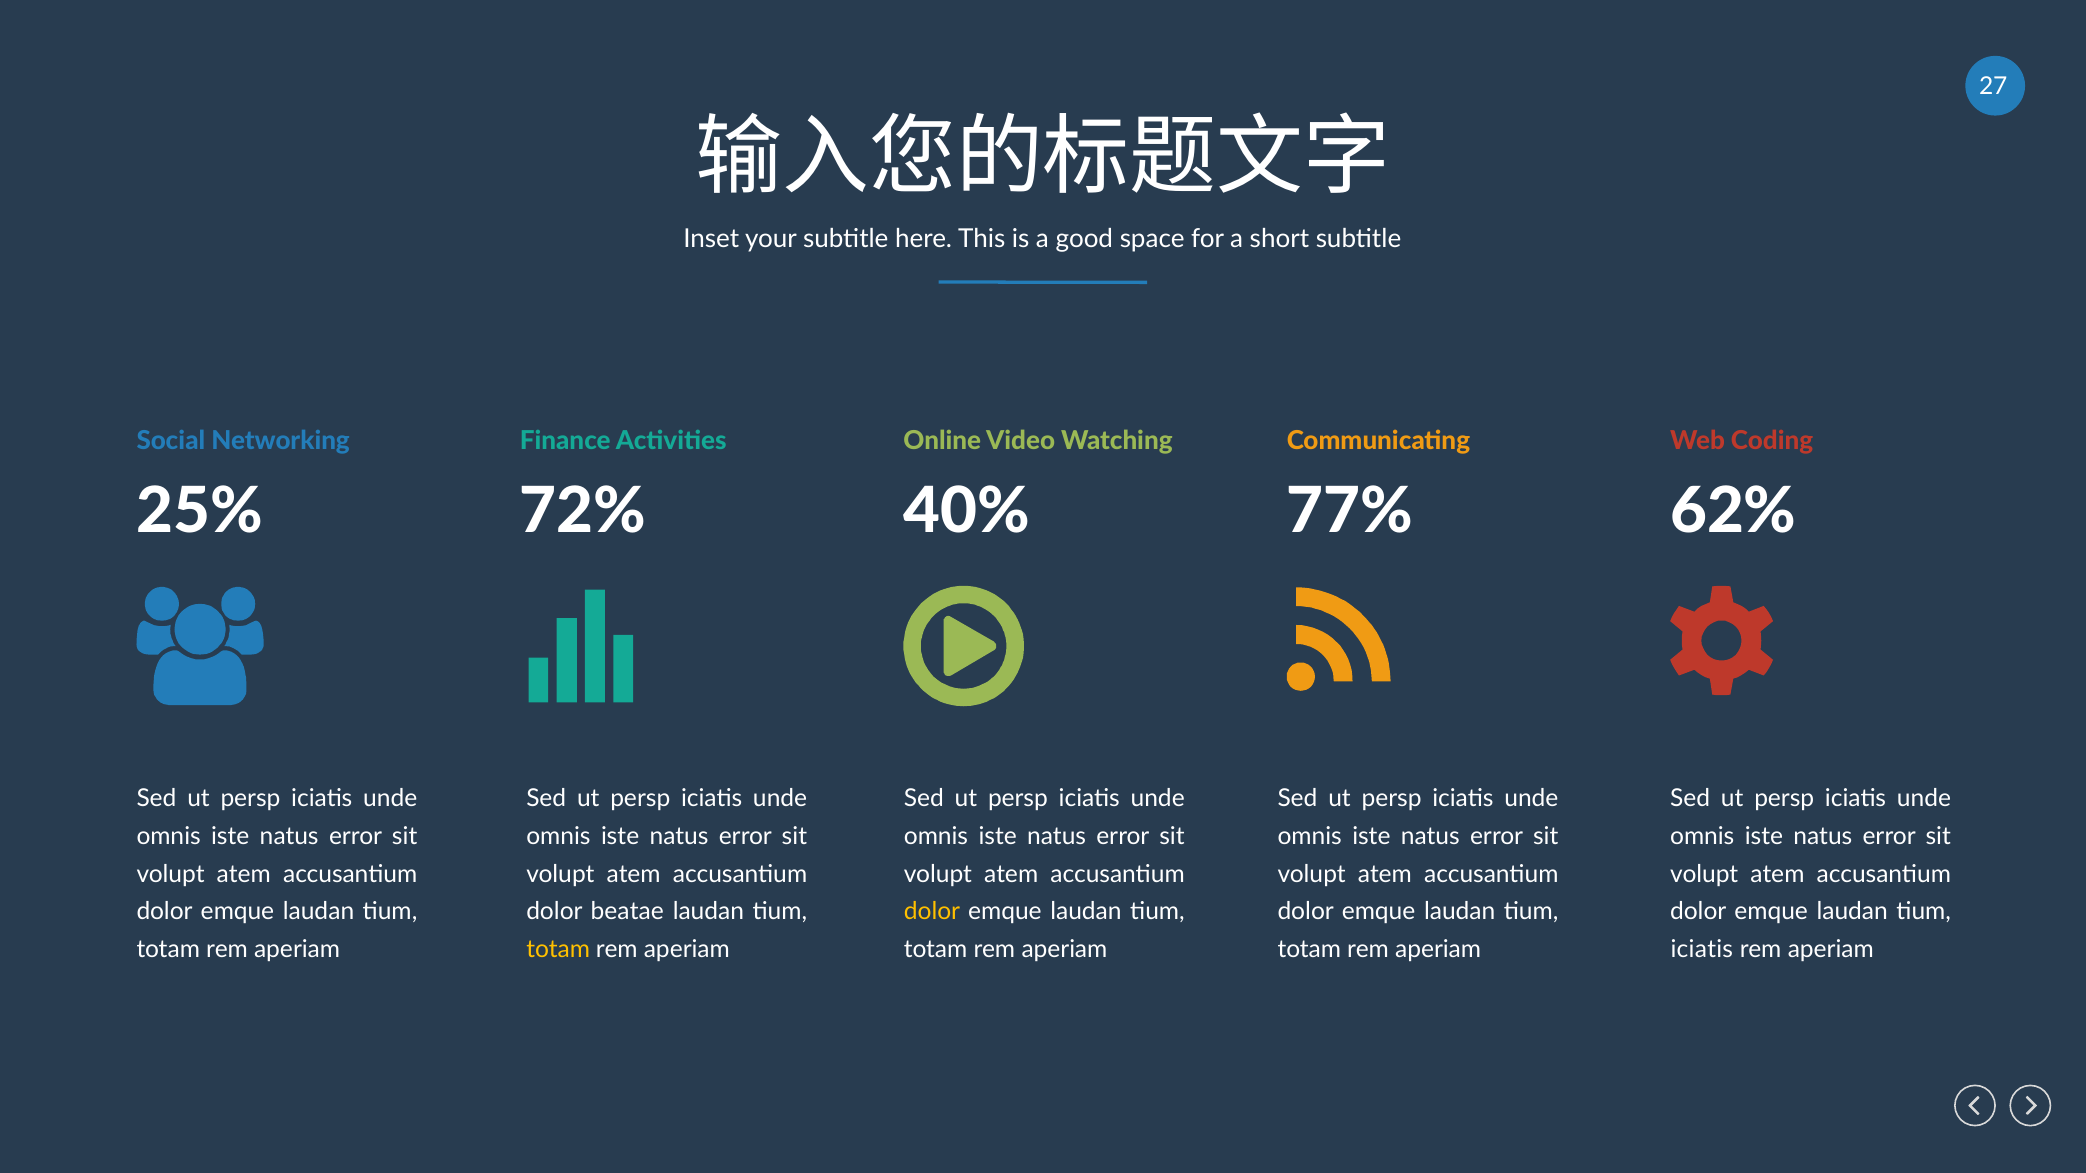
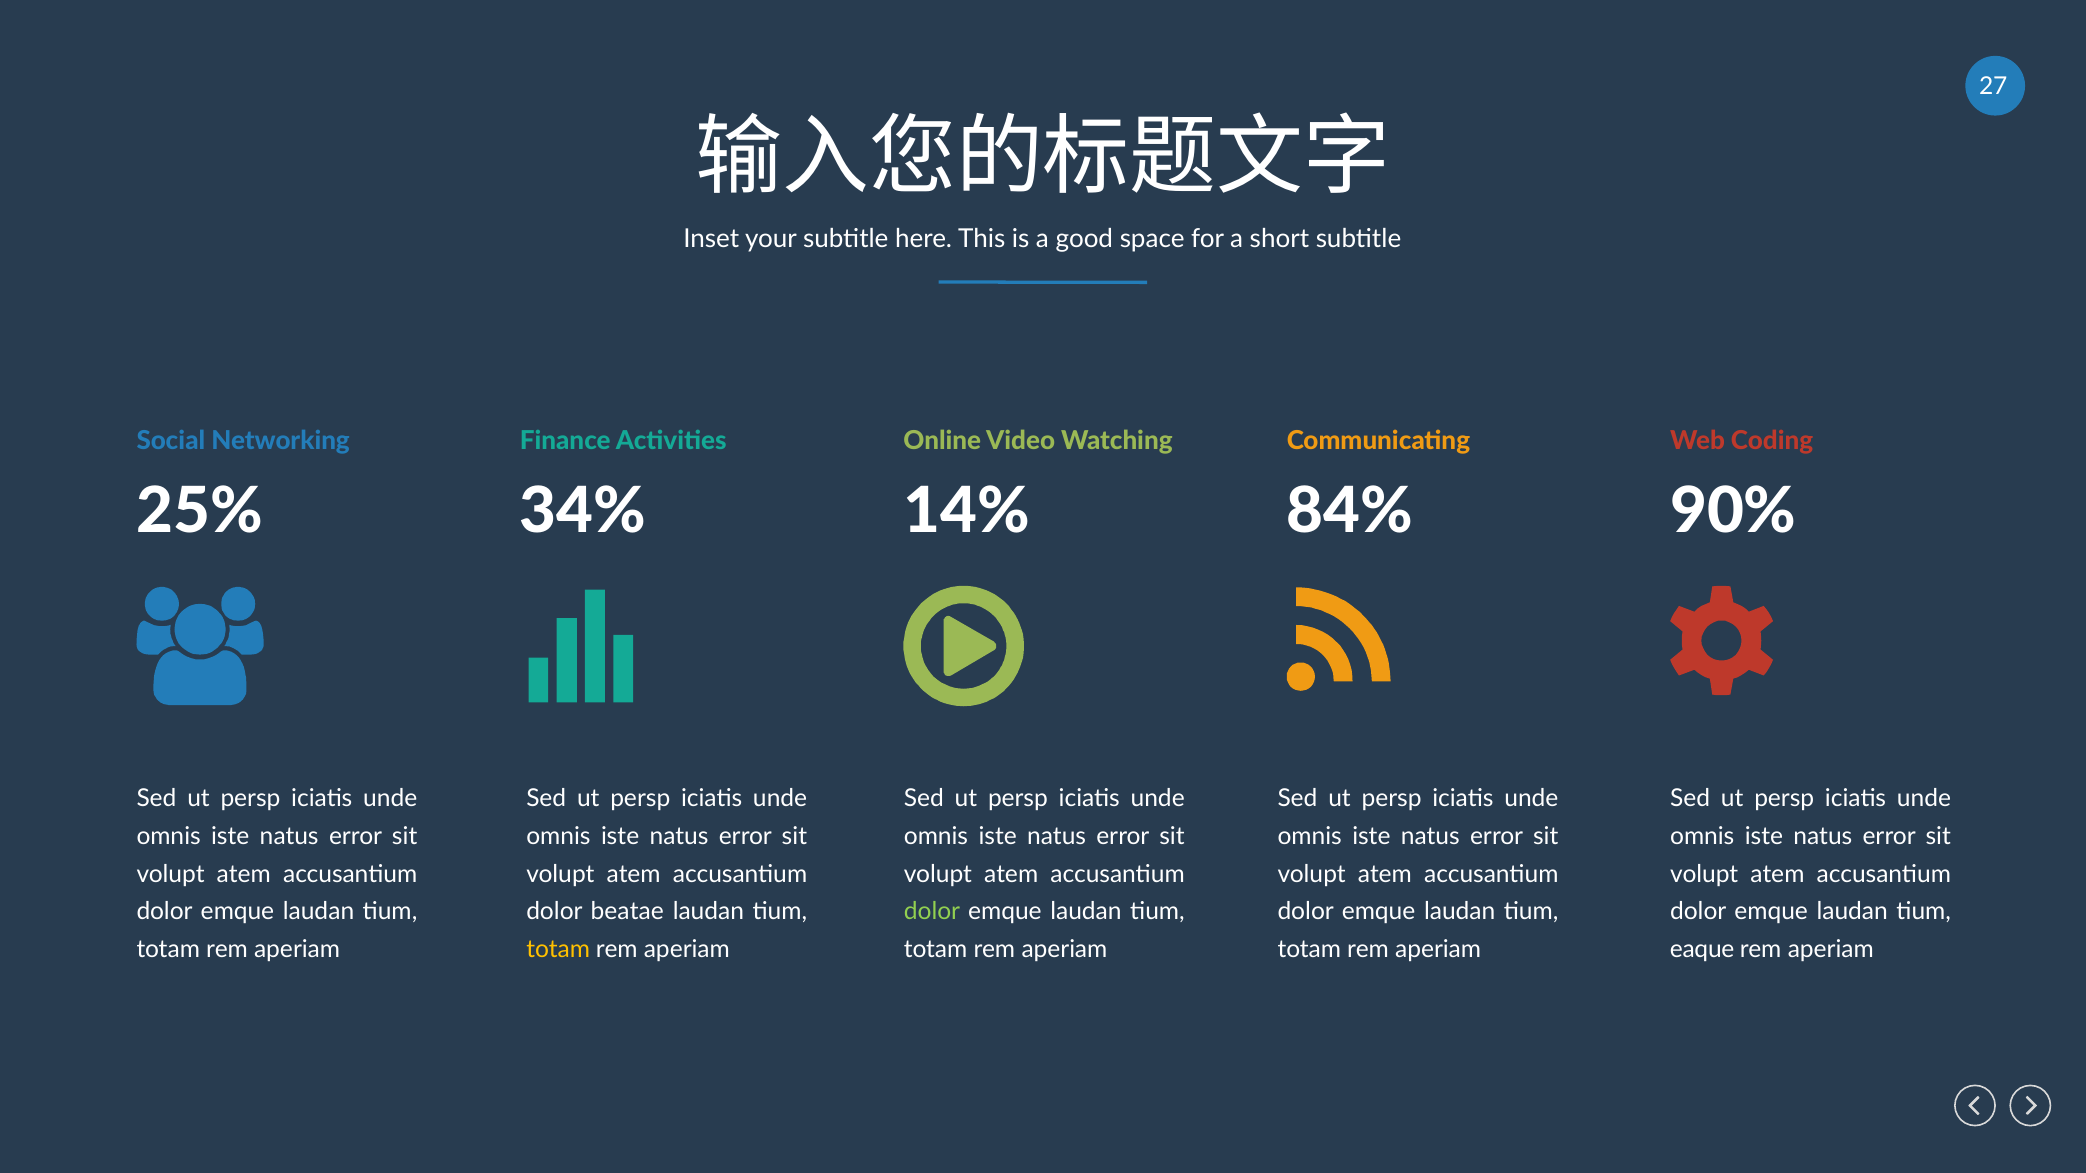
72%: 72% -> 34% (583, 512)
40%: 40% -> 14% (967, 512)
77%: 77% -> 84% (1350, 512)
62%: 62% -> 90% (1733, 512)
dolor colour: yellow -> light green (932, 912)
iciatis: iciatis -> eaque (1702, 950)
